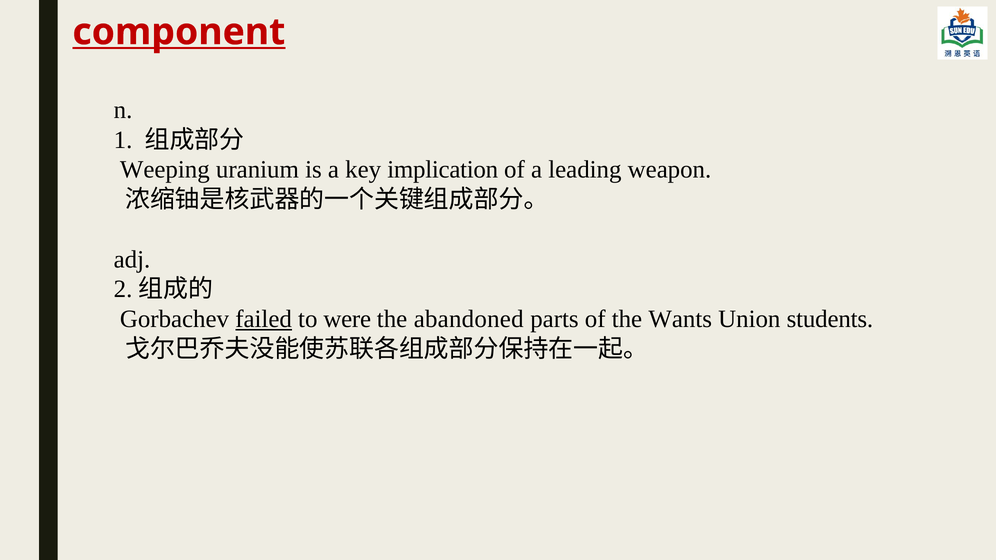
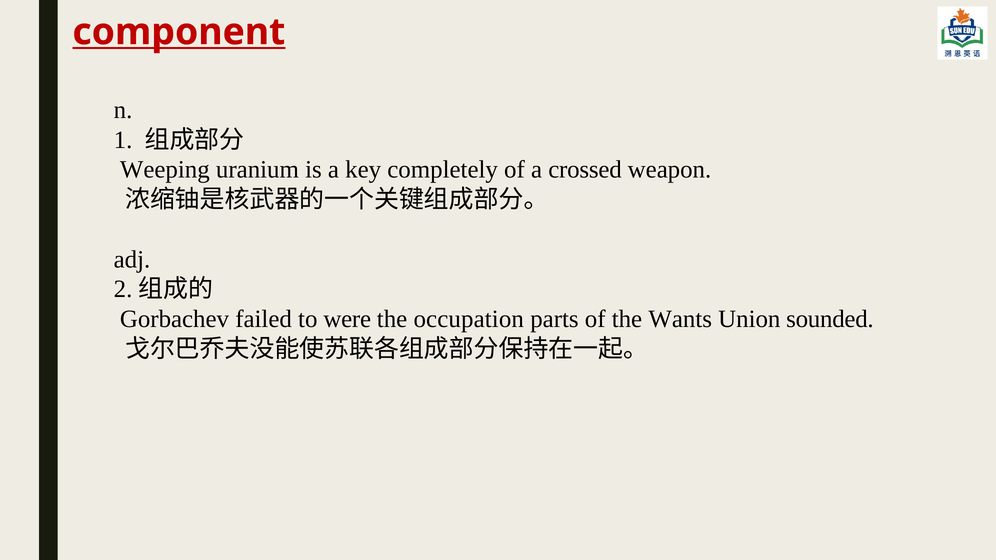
implication: implication -> completely (443, 170)
leading: leading -> crossed (585, 170)
failed underline: present -> none (264, 319)
abandoned: abandoned -> occupation (469, 319)
students: students -> sounded (830, 319)
